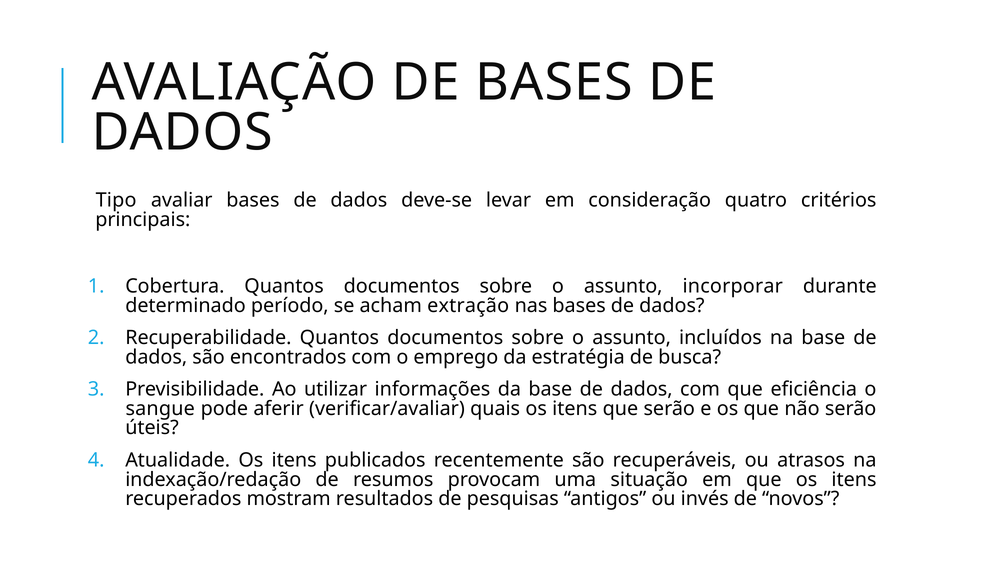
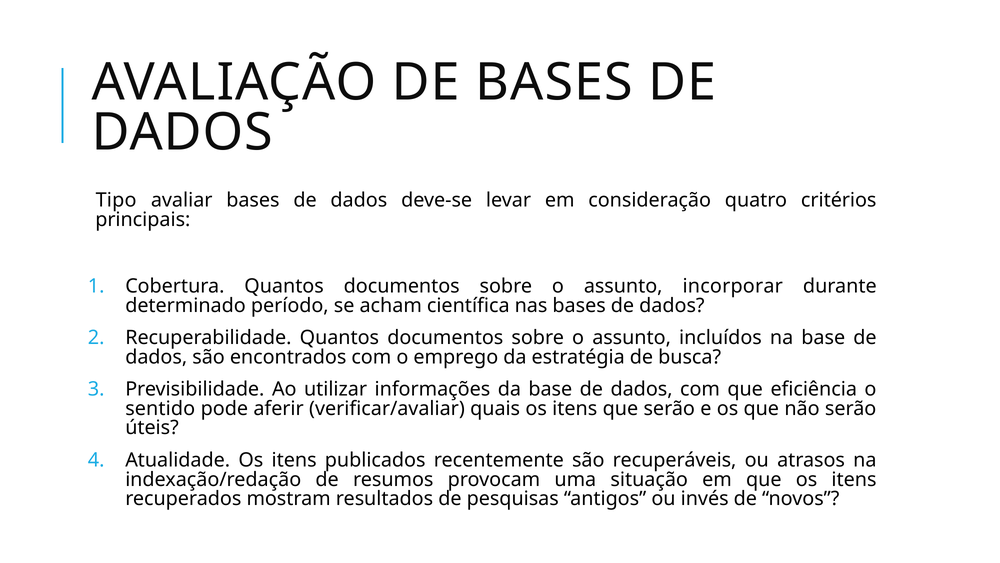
extração: extração -> científica (468, 305)
sangue: sangue -> sentido (160, 408)
